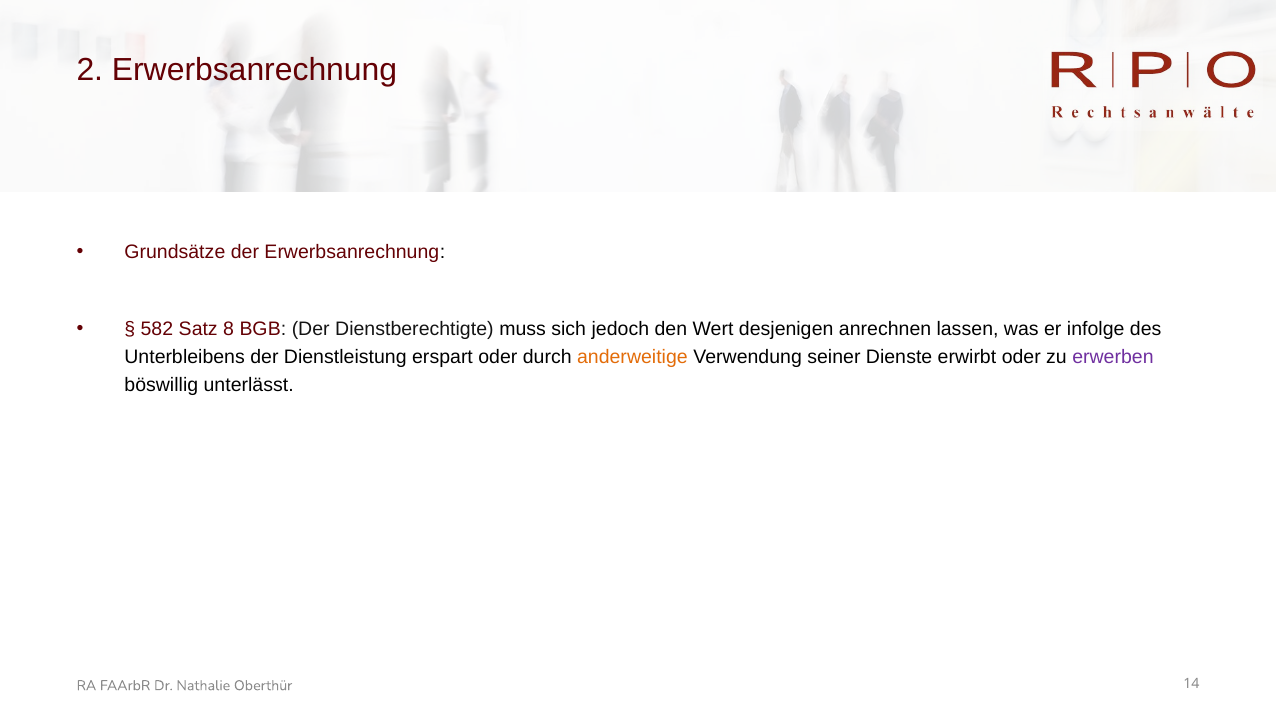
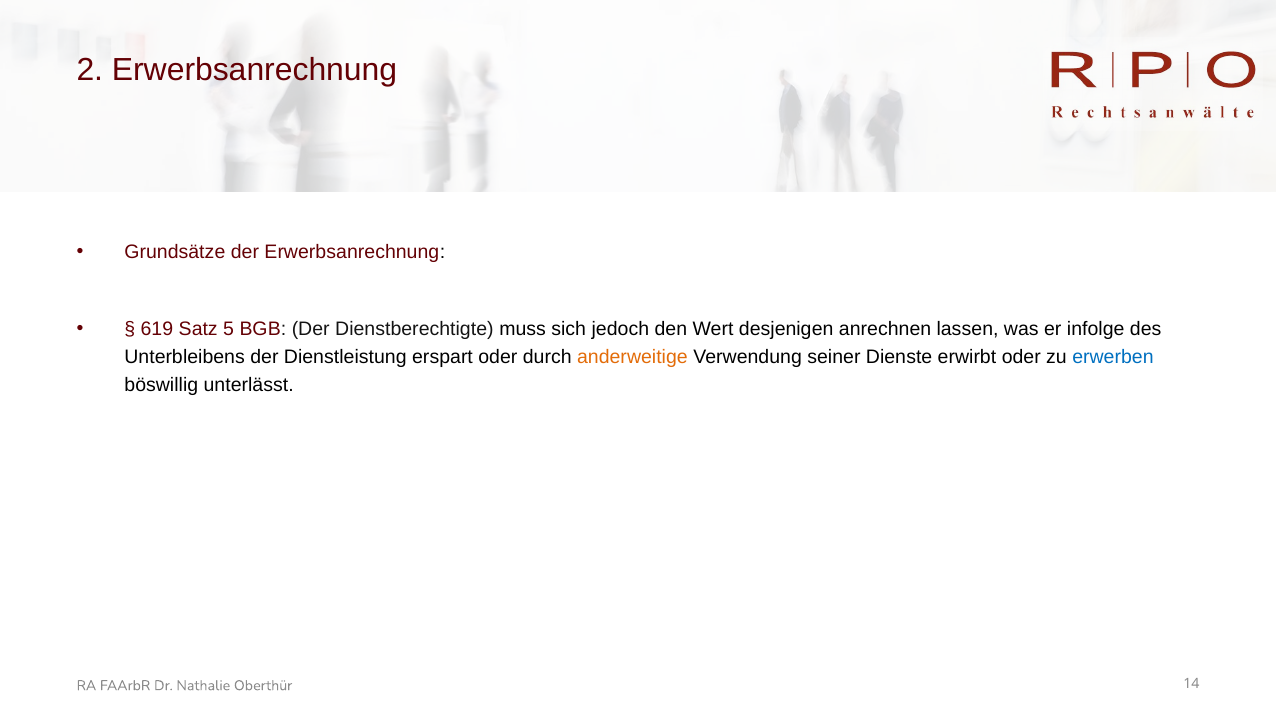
582: 582 -> 619 (157, 329)
8: 8 -> 5 (229, 329)
erwerben colour: purple -> blue (1113, 357)
